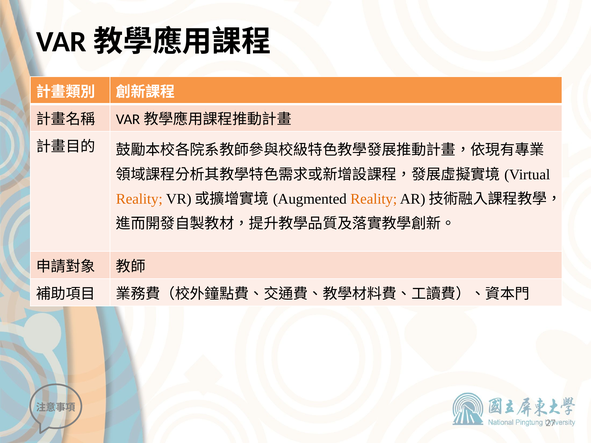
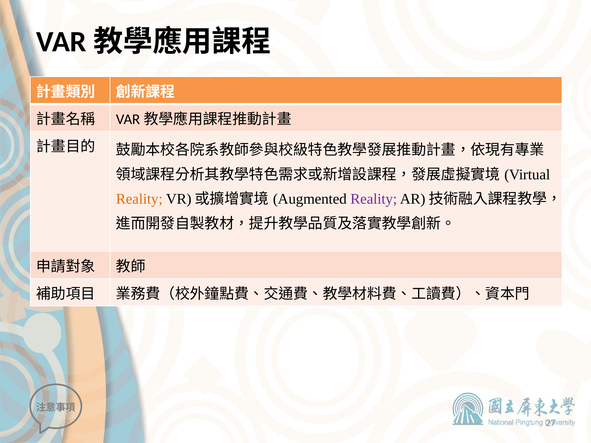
Reality colour: orange -> purple (374, 199)
